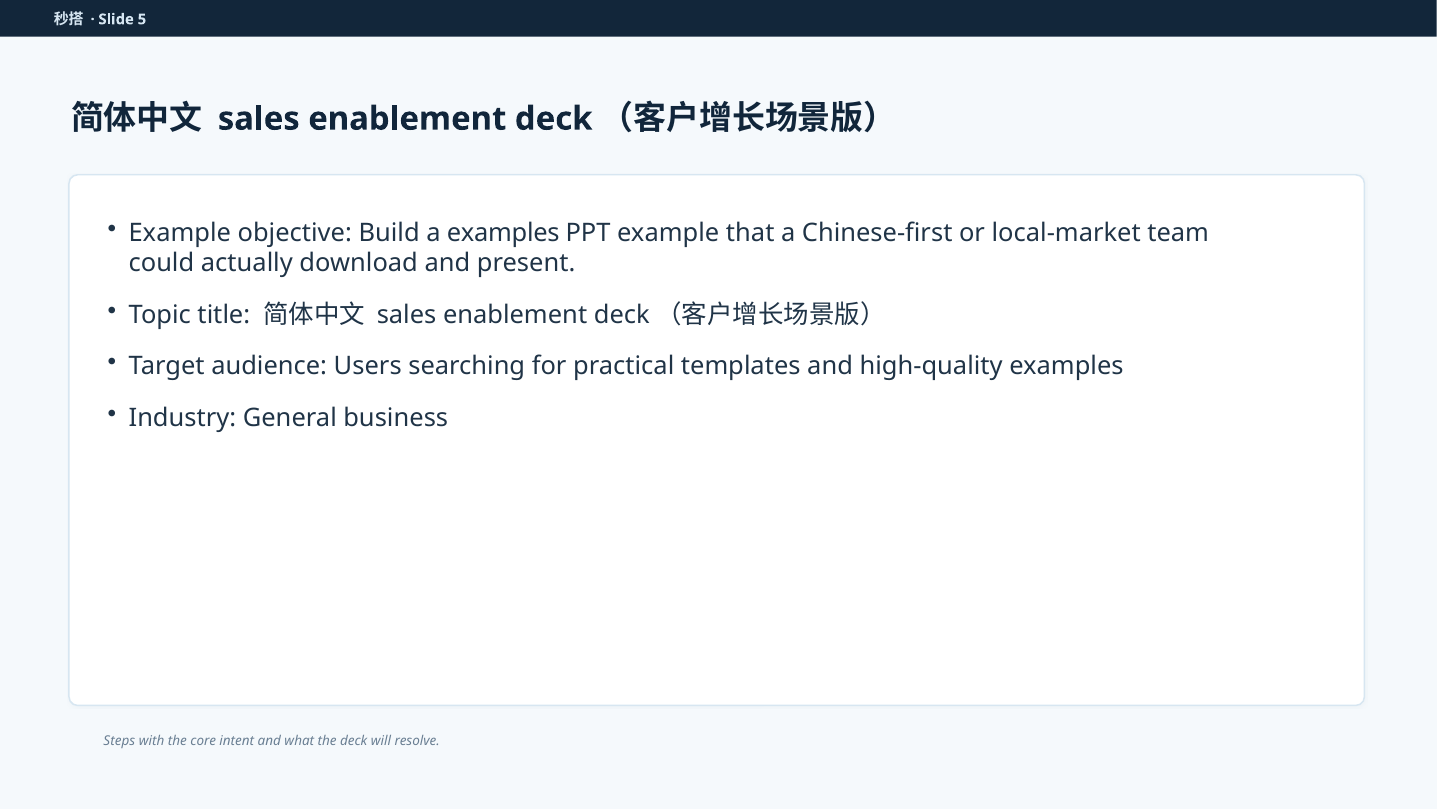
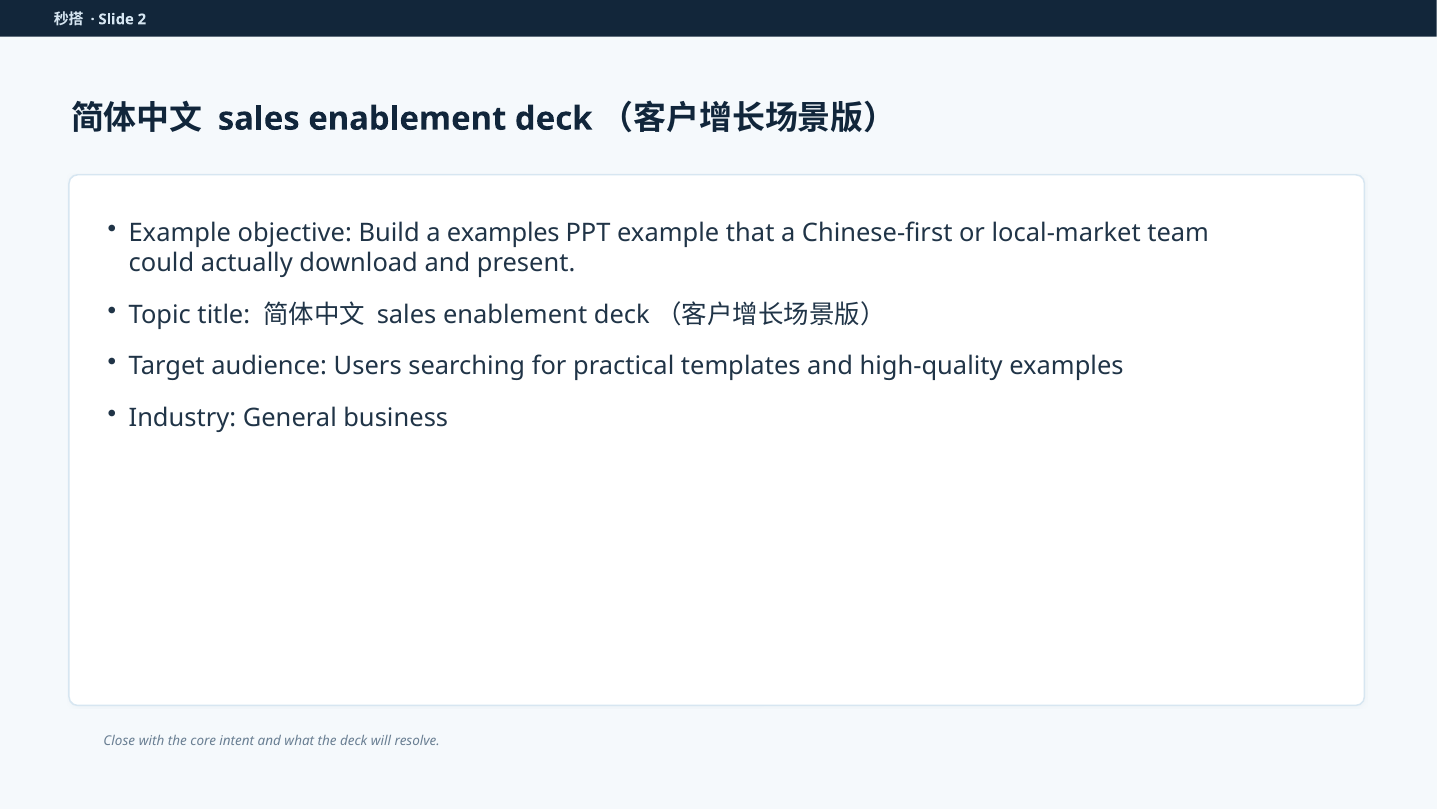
5: 5 -> 2 (142, 19)
Steps: Steps -> Close (119, 740)
